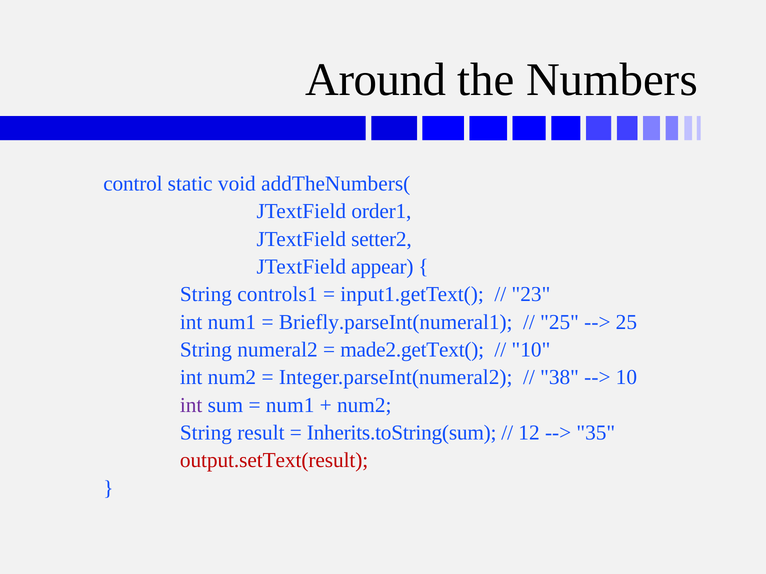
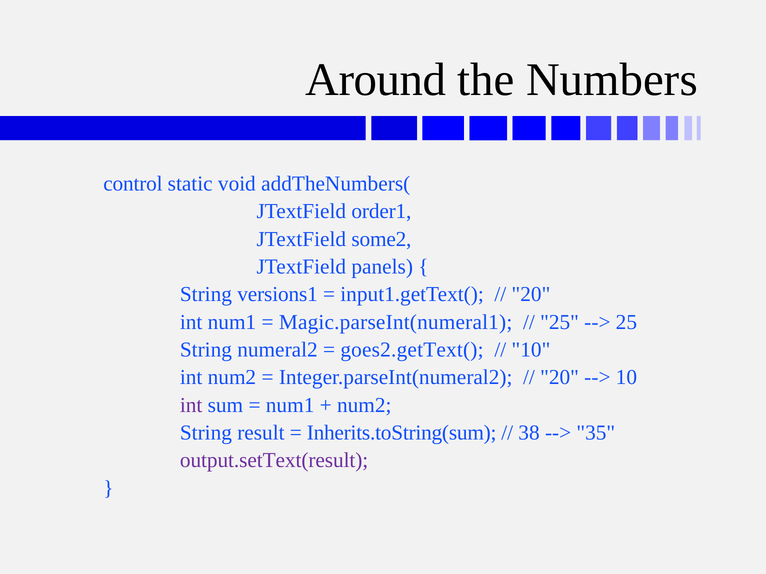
setter2: setter2 -> some2 (381, 239)
appear: appear -> panels (382, 267)
controls1: controls1 -> versions1 (278, 295)
23: 23 -> 20 (531, 295)
Briefly.parseInt(numeral1: Briefly.parseInt(numeral1 -> Magic.parseInt(numeral1 (396, 322)
made2.getText(: made2.getText( -> goes2.getText( (412, 350)
38: 38 -> 20 (560, 378)
12: 12 -> 38 (529, 433)
output.setText(result colour: red -> purple (274, 461)
